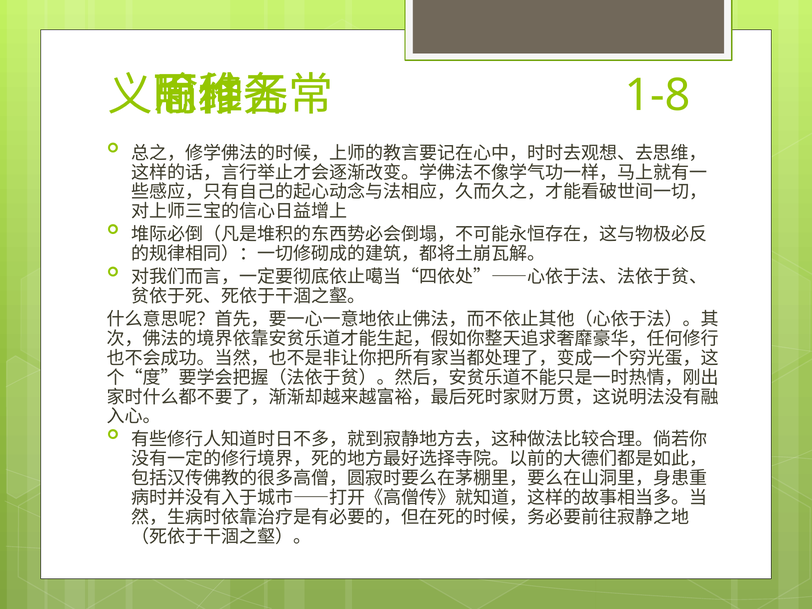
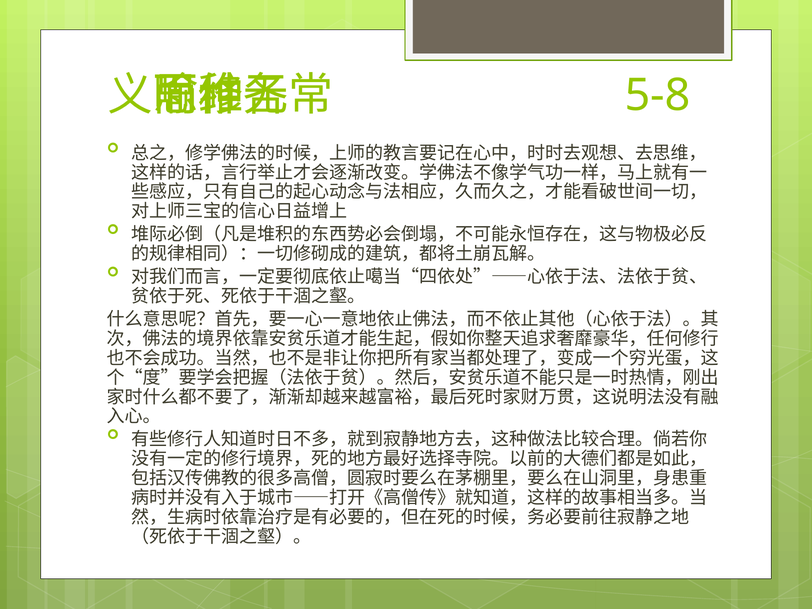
1-8: 1-8 -> 5-8 (658, 96)
